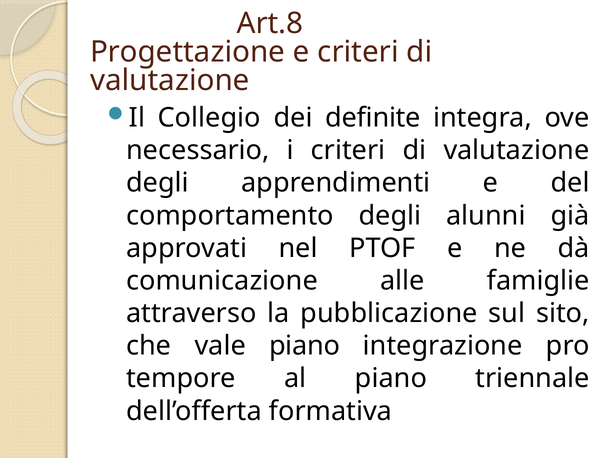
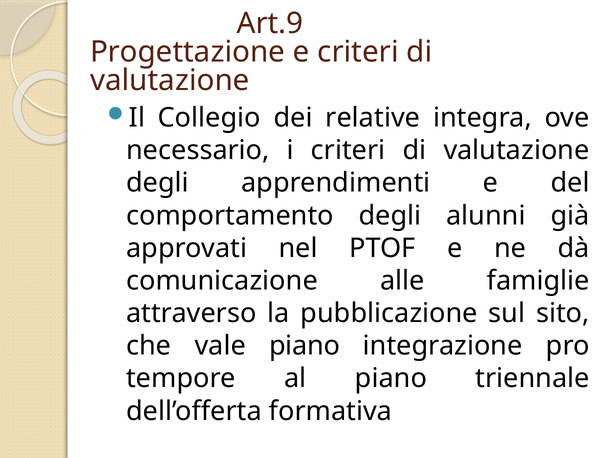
Art.8: Art.8 -> Art.9 (270, 23)
definite: definite -> relative (373, 118)
